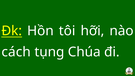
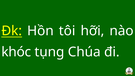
cách: cách -> khóc (16, 52)
